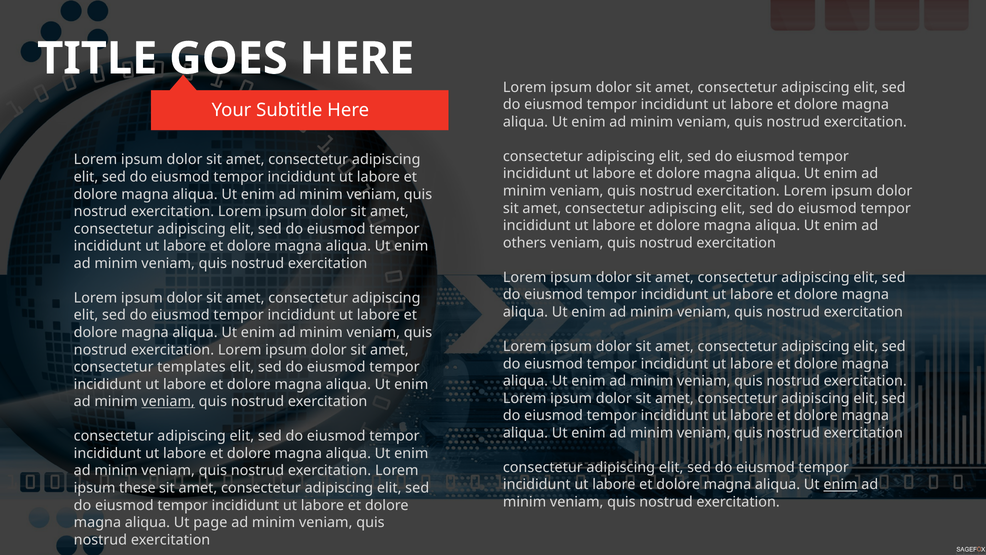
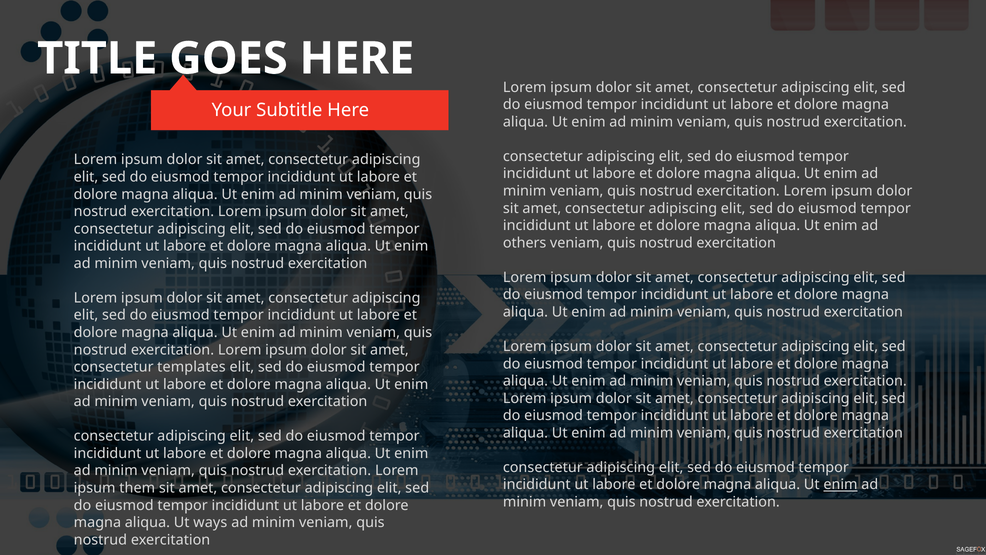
veniam underline: present -> none (168, 401)
these: these -> them (137, 488)
page: page -> ways (210, 522)
